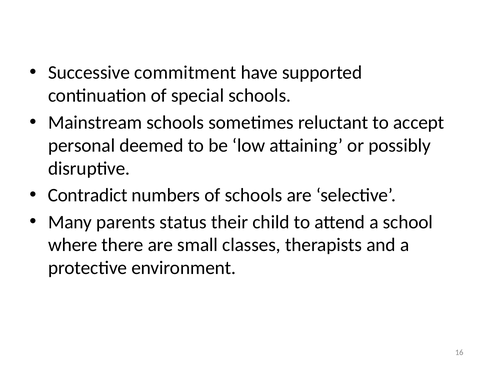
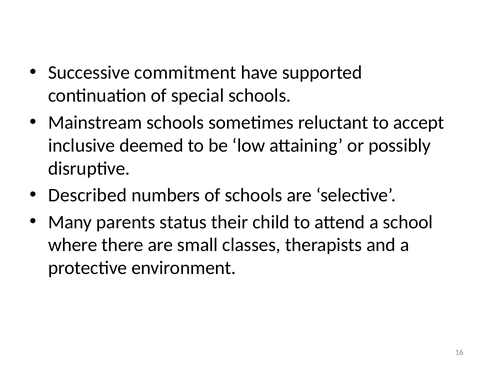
personal: personal -> inclusive (82, 146)
Contradict: Contradict -> Described (87, 196)
